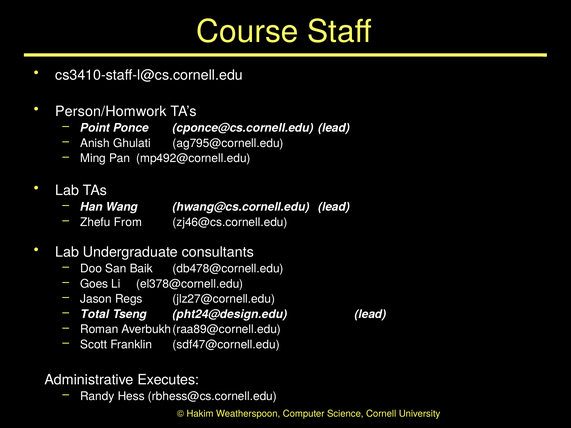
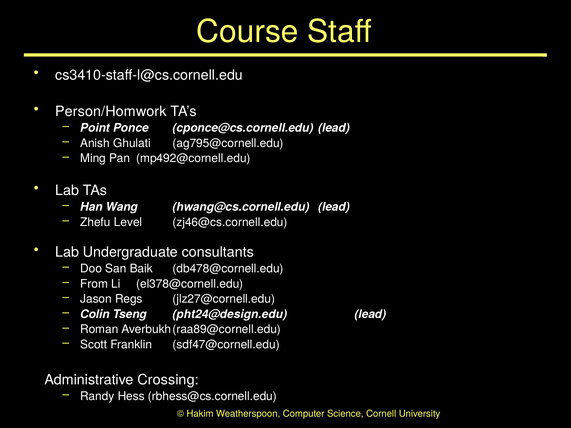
From: From -> Level (128, 222)
Goes: Goes -> From (94, 284)
Total: Total -> Colin (95, 314)
Executes: Executes -> Crossing (168, 380)
